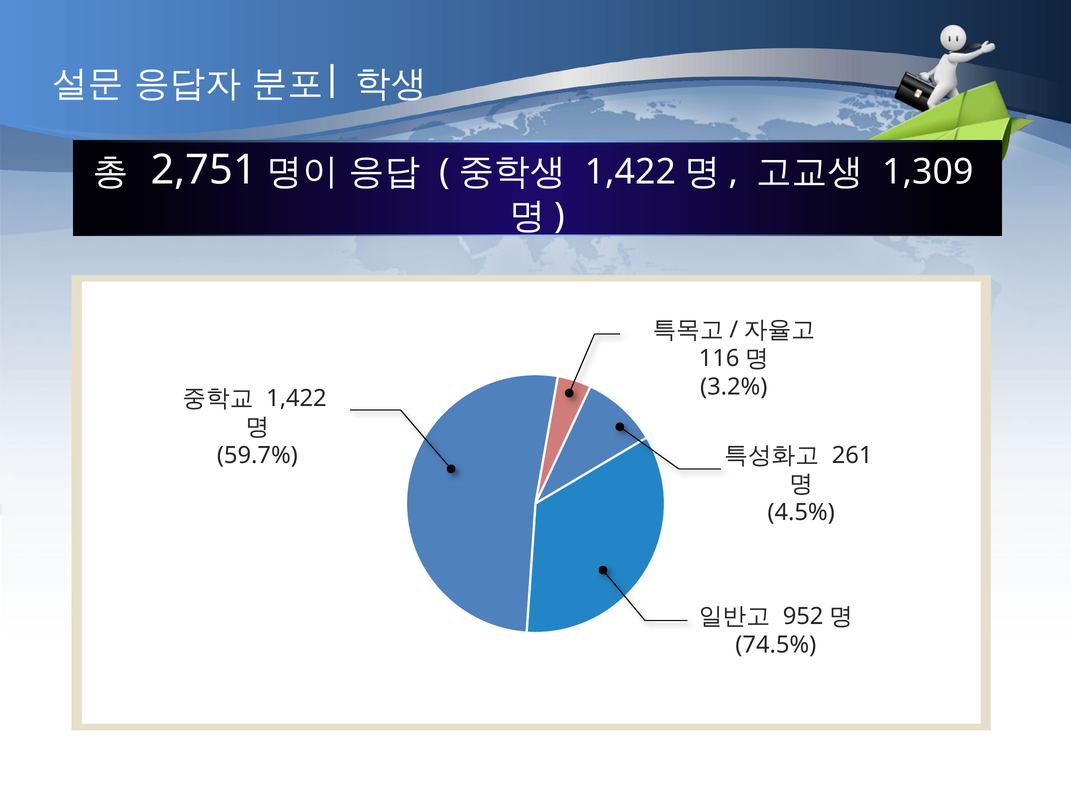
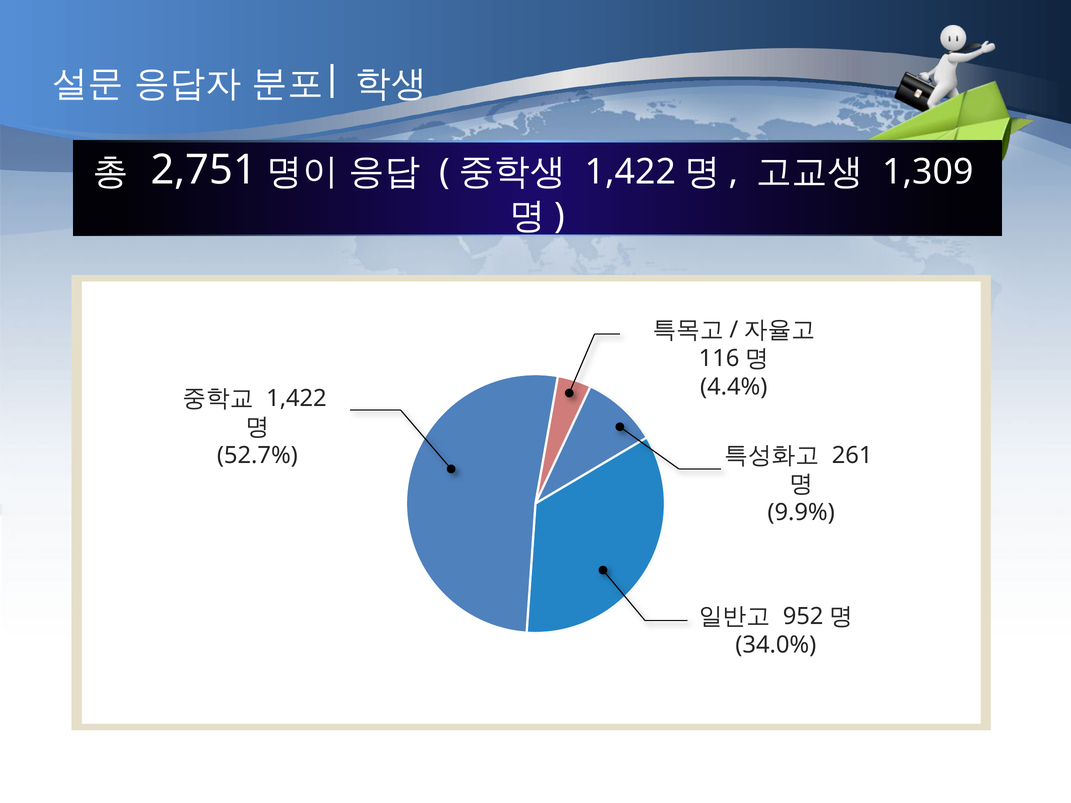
3.2%: 3.2% -> 4.4% (734, 387)
59.7%: 59.7% -> 52.7% (257, 456)
4.5%: 4.5% -> 9.9% (801, 513)
74.5%: 74.5% -> 34.0% (776, 645)
